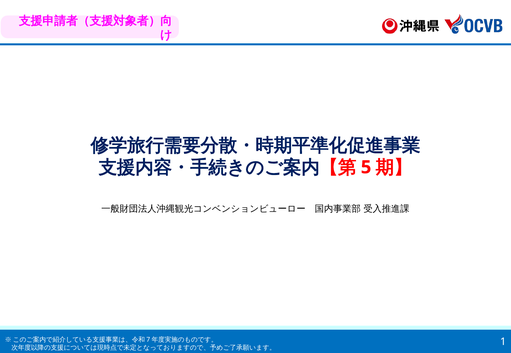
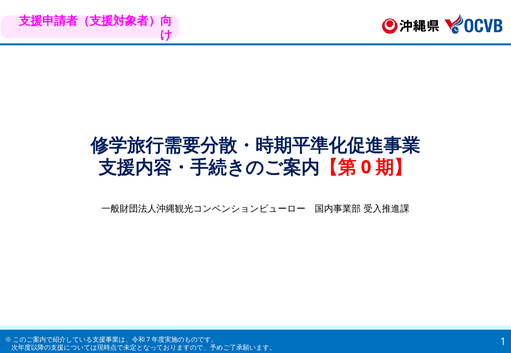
5: 5 -> 0 (366, 168)
